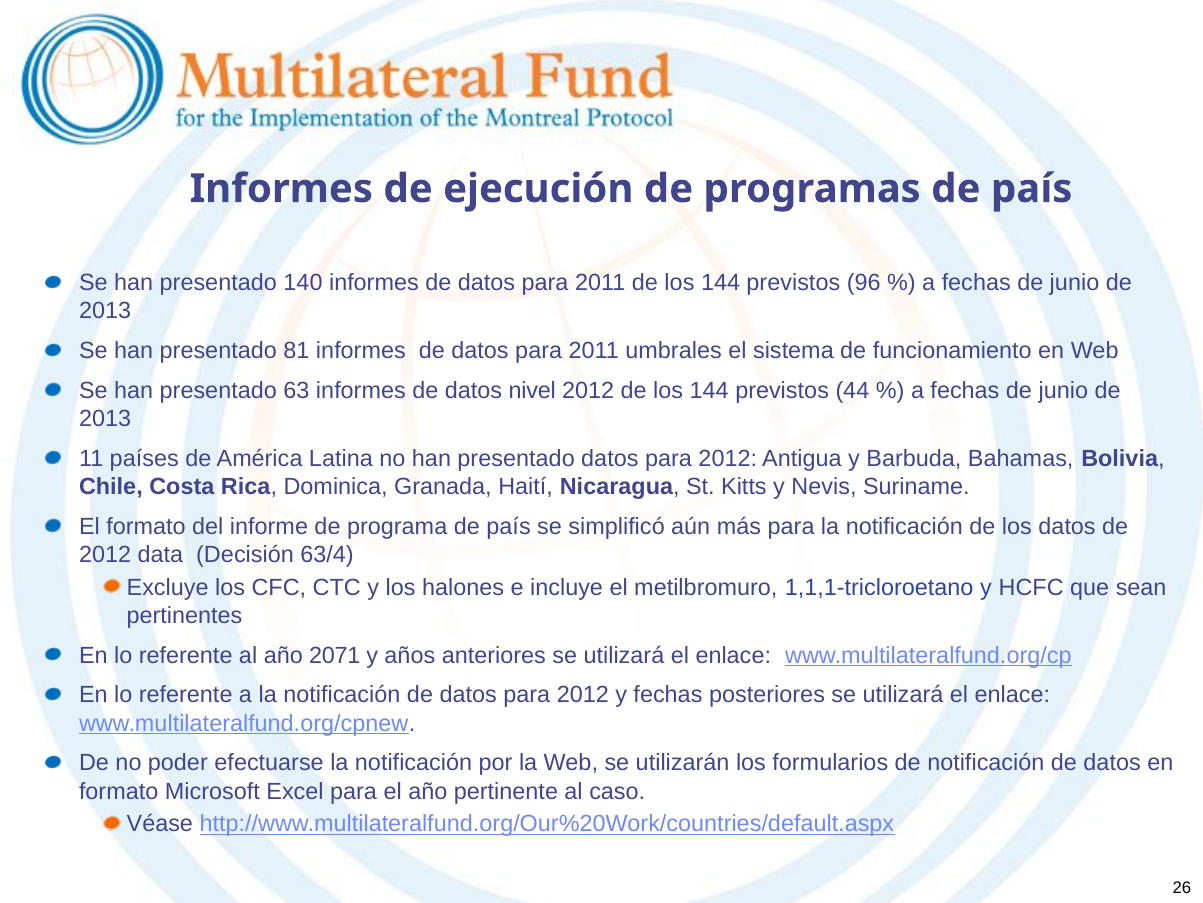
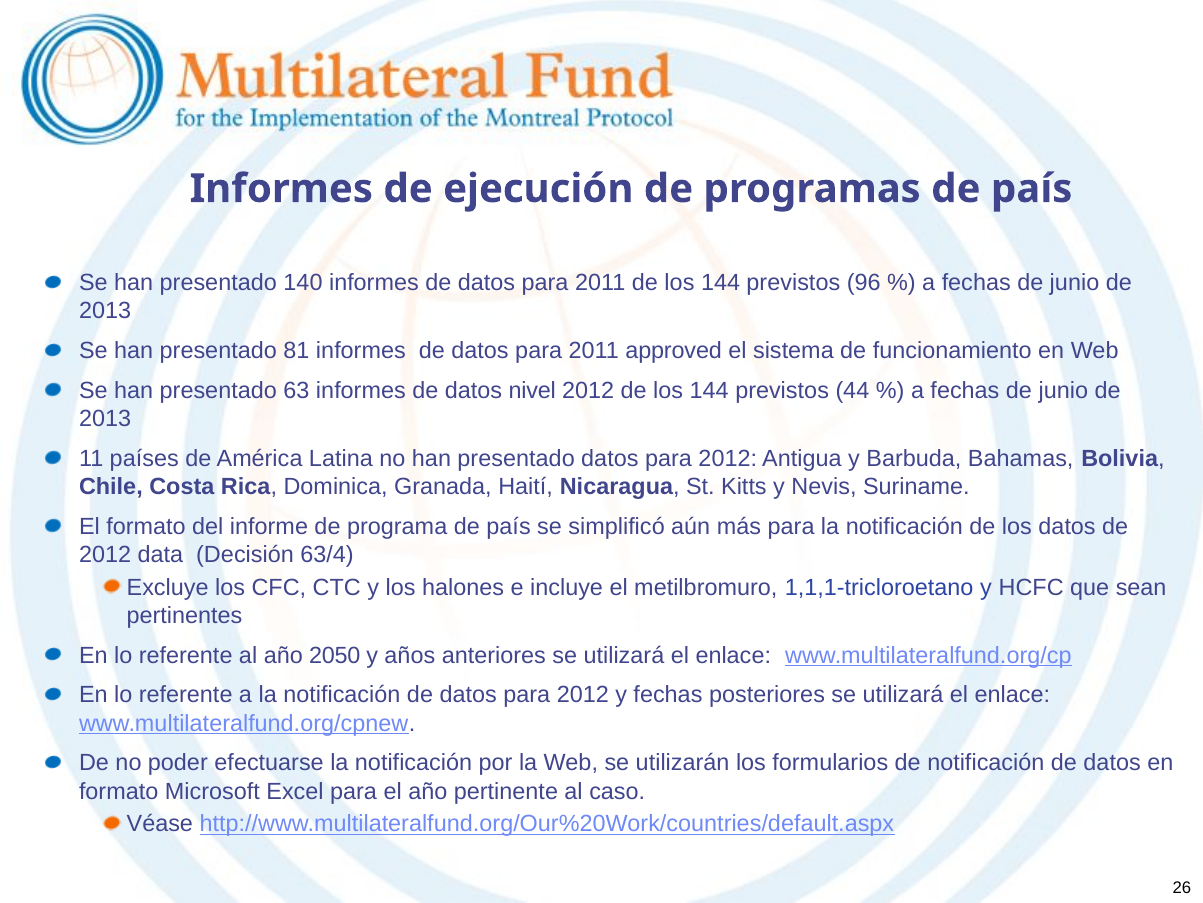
umbrales: umbrales -> approved (674, 351)
2071: 2071 -> 2050 (335, 655)
